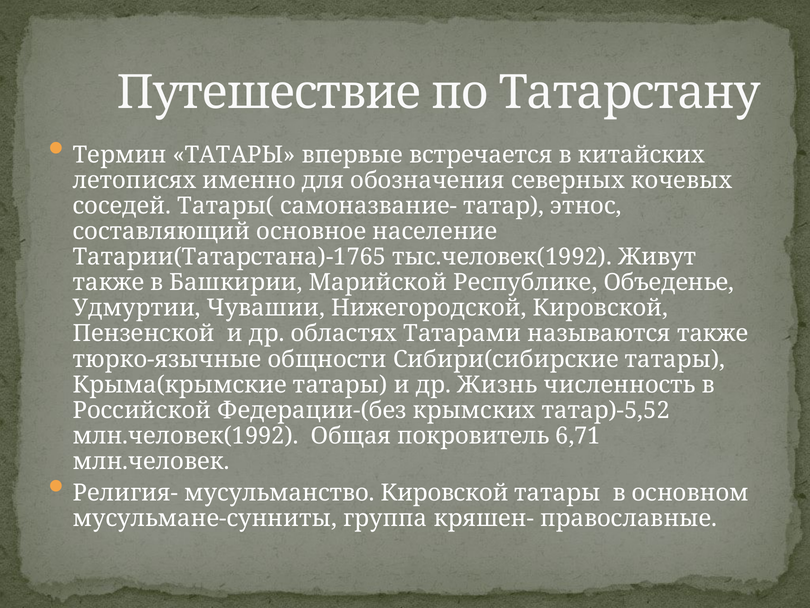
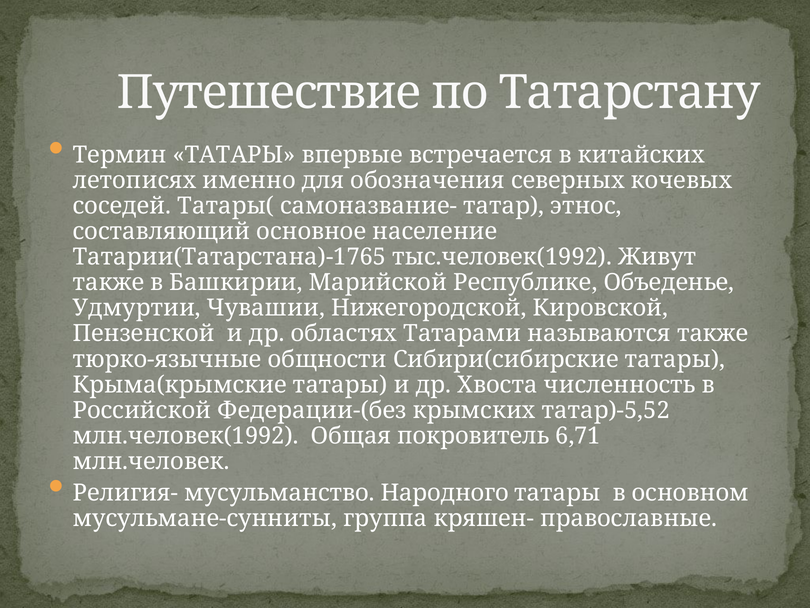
Жизнь: Жизнь -> Хвоста (497, 384)
мусульманство Кировской: Кировской -> Народного (445, 493)
